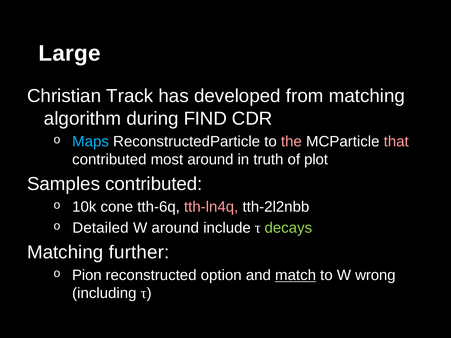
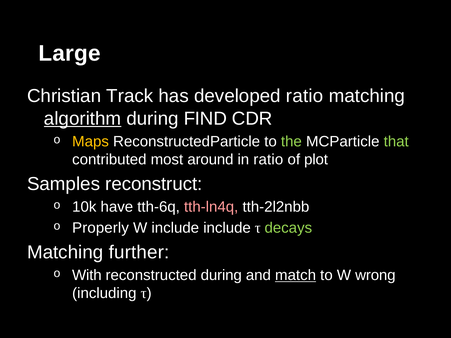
developed from: from -> ratio (305, 96)
algorithm underline: none -> present (83, 119)
Maps colour: light blue -> yellow (91, 142)
the colour: pink -> light green (291, 142)
that colour: pink -> light green (396, 142)
in truth: truth -> ratio (268, 160)
Samples contributed: contributed -> reconstruct (154, 184)
cone: cone -> have (117, 207)
Detailed: Detailed -> Properly (101, 228)
W around: around -> include (175, 228)
Pion: Pion -> With (87, 275)
reconstructed option: option -> during (221, 275)
